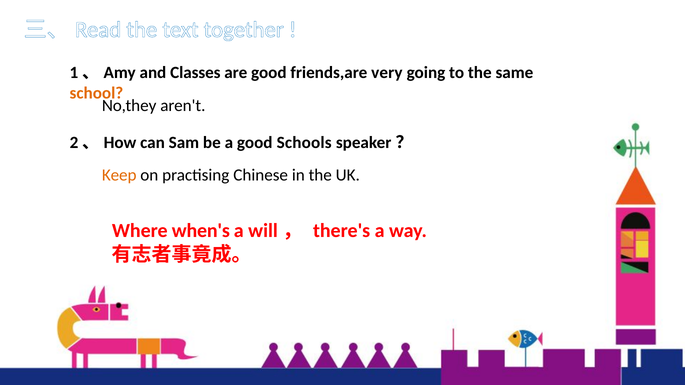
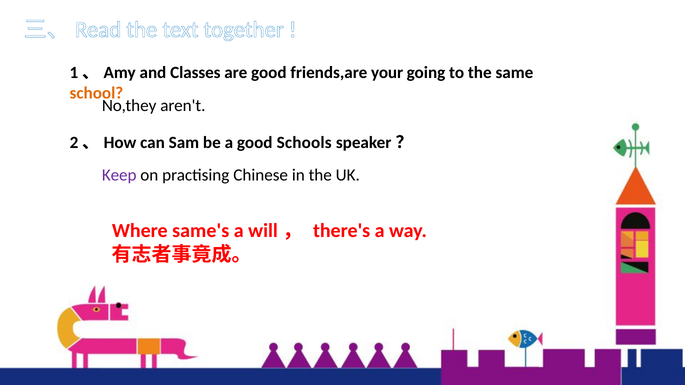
very: very -> your (387, 73)
Keep colour: orange -> purple (119, 175)
when's: when's -> same's (201, 231)
